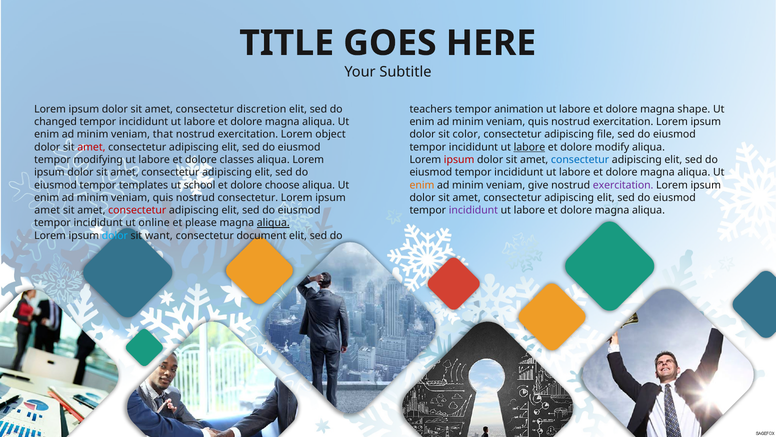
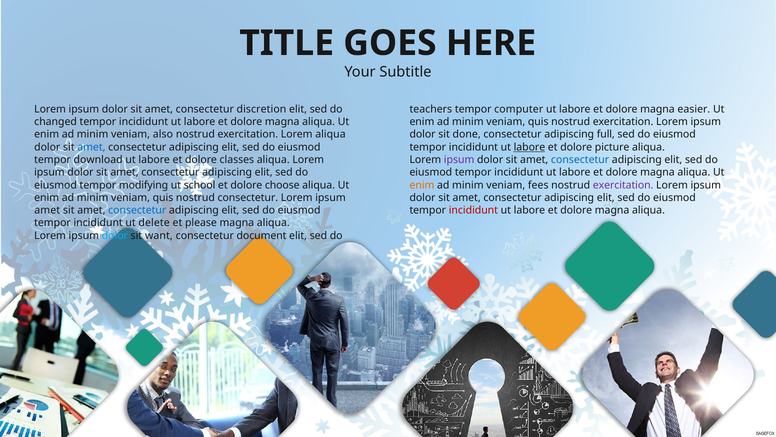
animation: animation -> computer (519, 109)
shape: shape -> easier (694, 109)
that: that -> also (163, 134)
Lorem object: object -> aliqua (330, 134)
color: color -> done (467, 134)
file: file -> full (606, 134)
amet colour: red -> blue (91, 147)
modify: modify -> picture (612, 147)
modifying: modifying -> download (98, 160)
ipsum colour: red -> purple (459, 160)
templates: templates -> modifying (144, 185)
give: give -> fees (538, 185)
consectetur colour: red -> blue (137, 210)
incididunt colour: purple -> red (473, 210)
online: online -> delete (154, 223)
aliqua underline: present -> none (273, 223)
